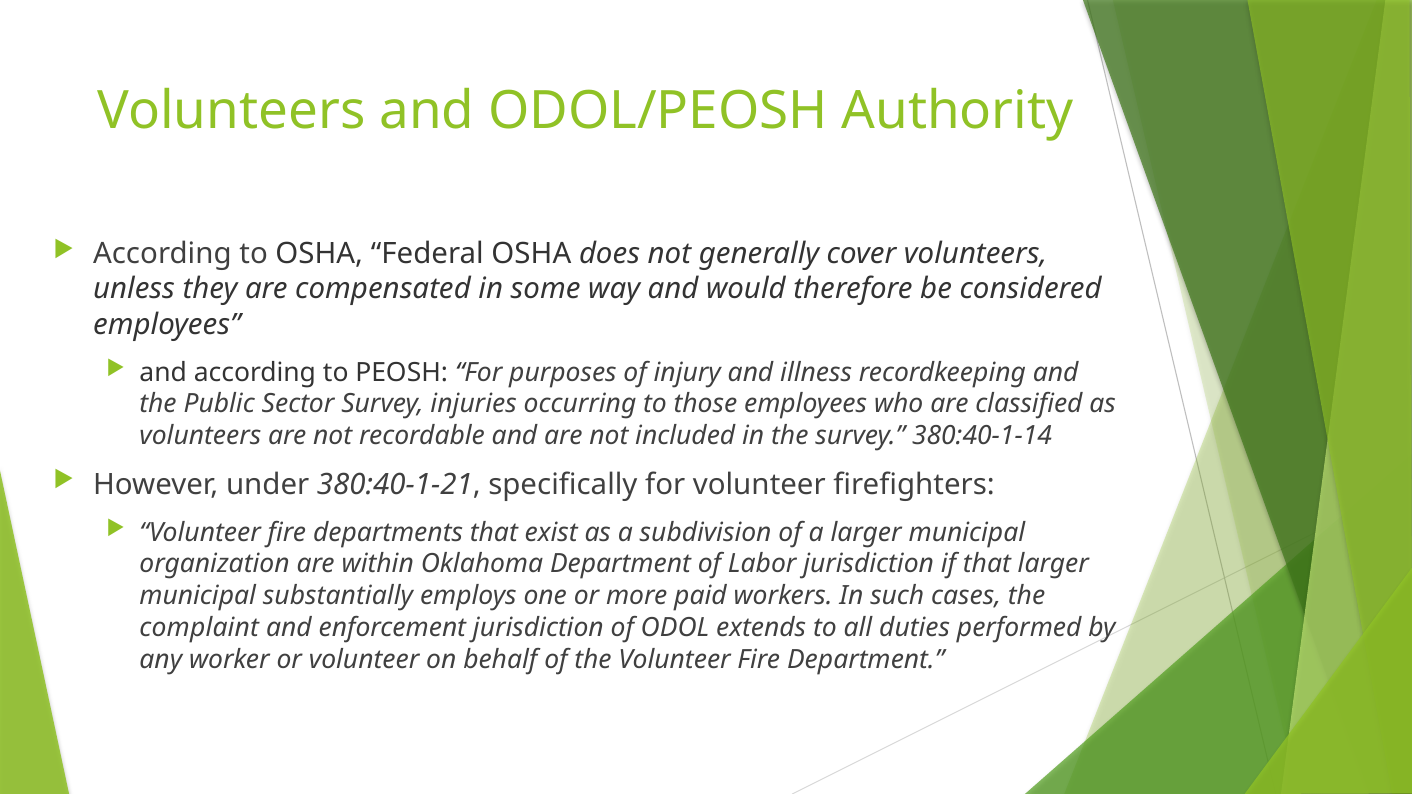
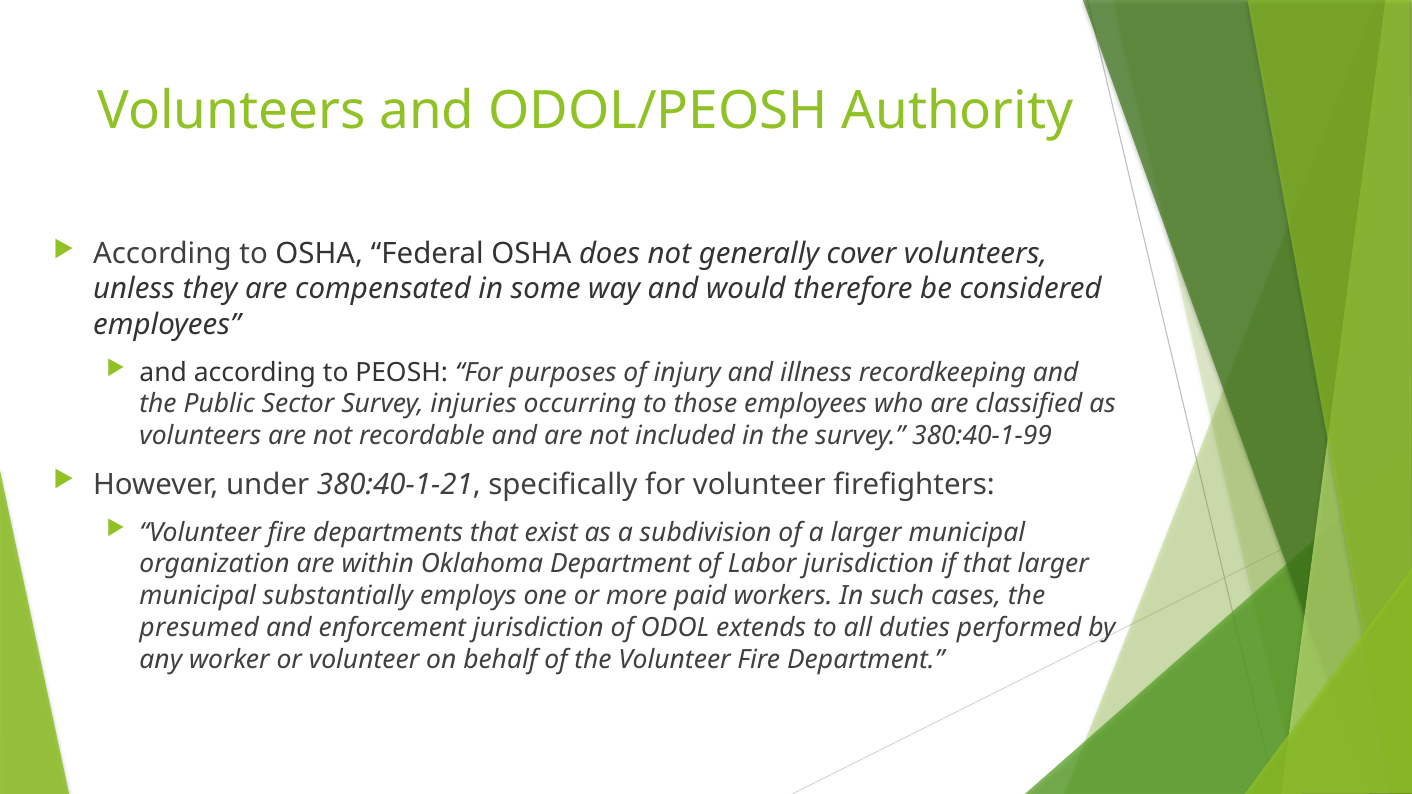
380:40-1-14: 380:40-1-14 -> 380:40-1-99 (982, 436)
complaint: complaint -> presumed (199, 628)
